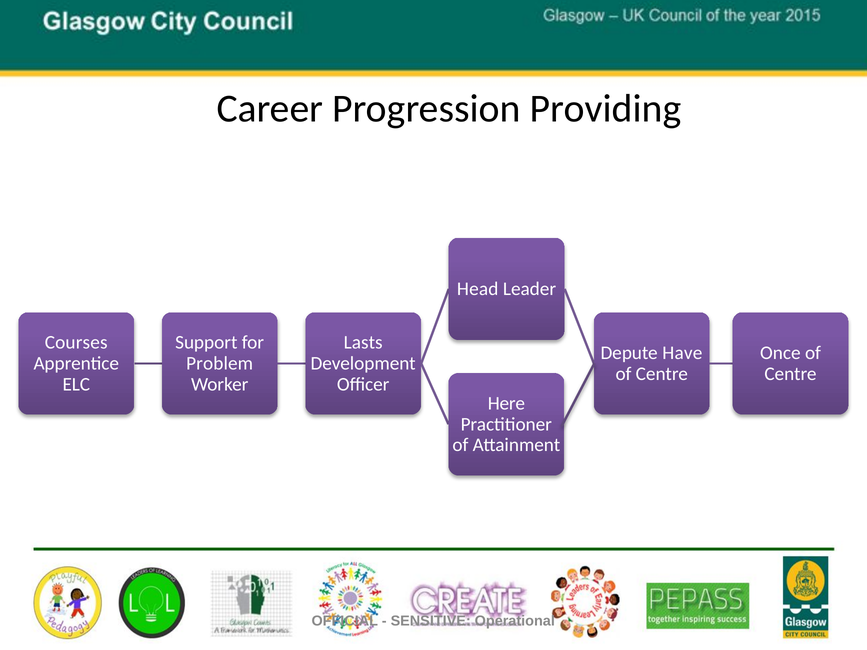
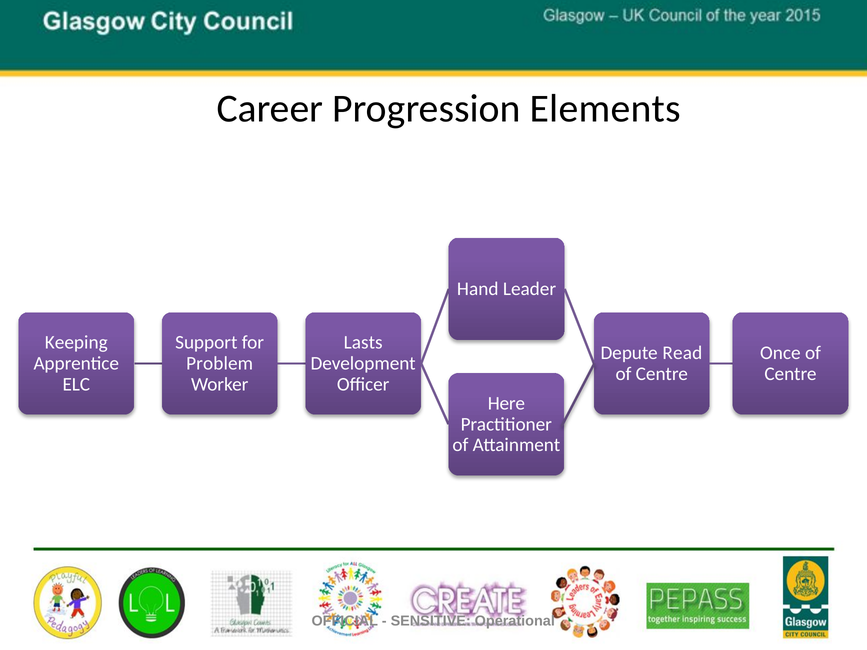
Providing: Providing -> Elements (605, 109)
Head: Head -> Hand (478, 289)
Courses: Courses -> Keeping (76, 343)
Have: Have -> Read (682, 353)
